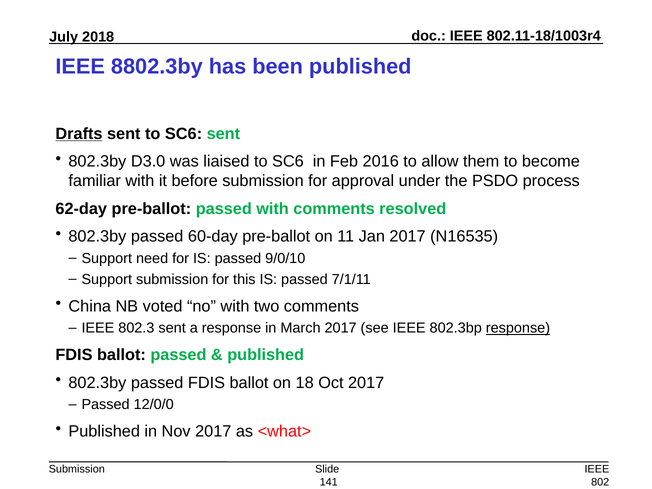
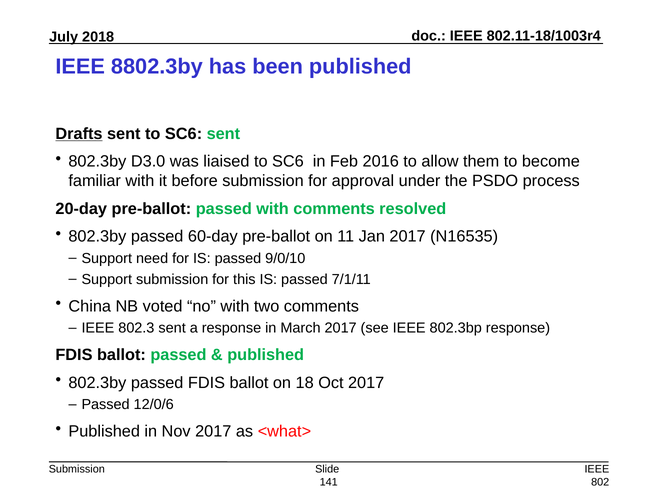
62-day: 62-day -> 20-day (81, 209)
response underline: present -> none (518, 328)
12/0/0: 12/0/0 -> 12/0/6 (154, 405)
